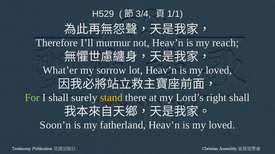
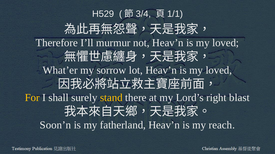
reach: reach -> loved (226, 43)
For colour: light green -> yellow (32, 98)
right shall: shall -> blast (239, 98)
loved: loved -> reach (222, 126)
